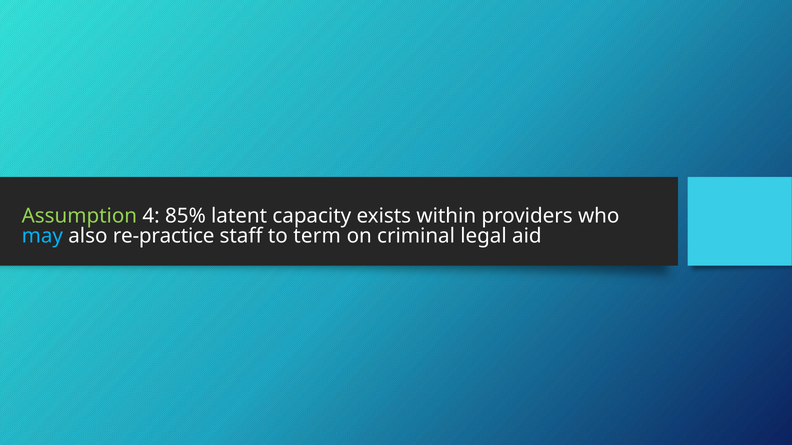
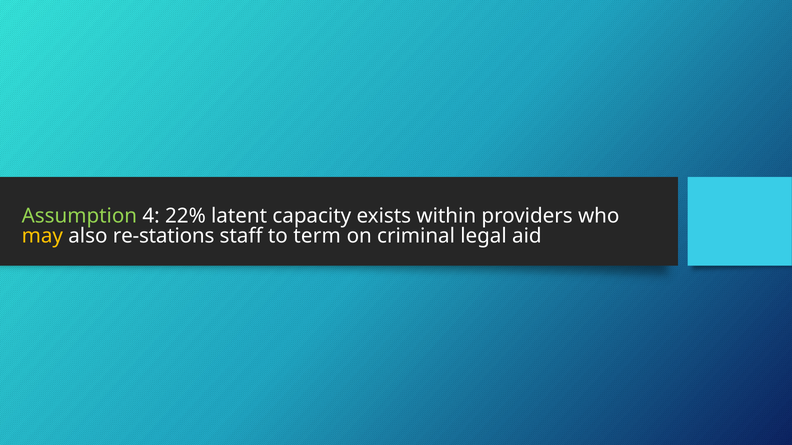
85%: 85% -> 22% (185, 216)
may colour: light blue -> yellow (42, 236)
re-practice: re-practice -> re-stations (164, 236)
